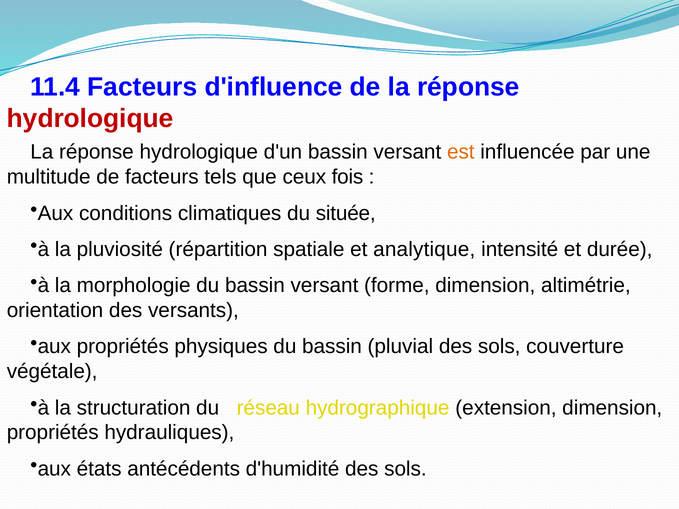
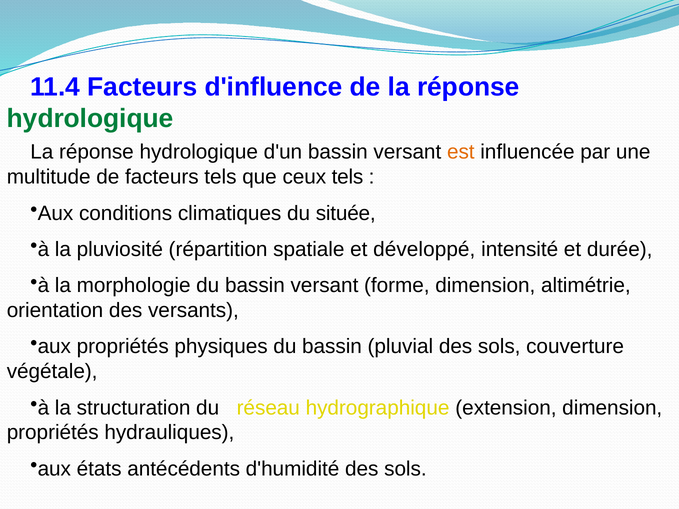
hydrologique colour: red -> green (90, 119)
ceux fois: fois -> tels (348, 177)
analytique: analytique -> développé (424, 249)
